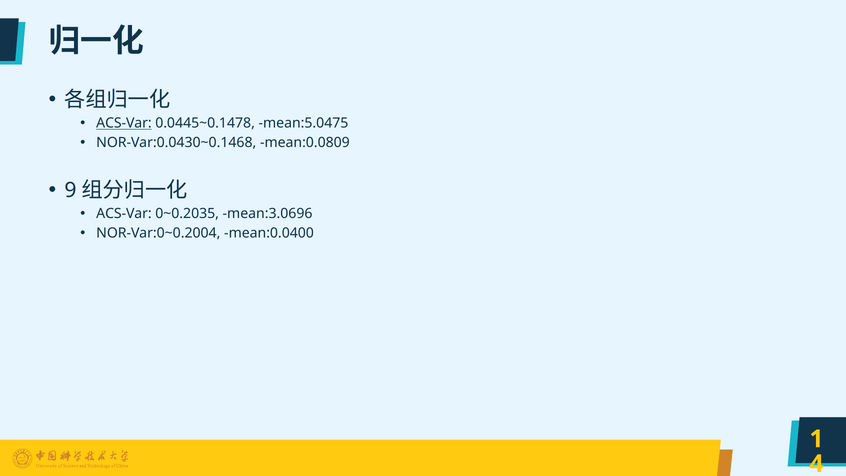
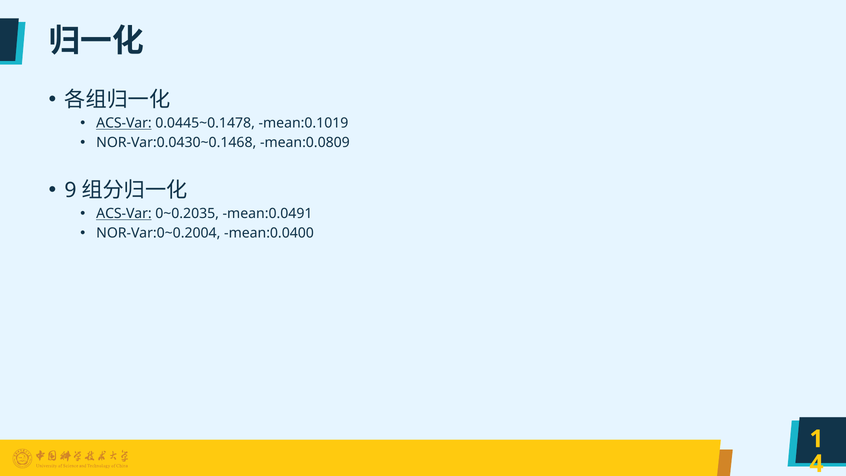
mean:5.0475: mean:5.0475 -> mean:0.1019 (303, 123)
ACS-Var underline: none -> present (124, 214)
mean:3.0696: mean:3.0696 -> mean:0.0491 (268, 214)
